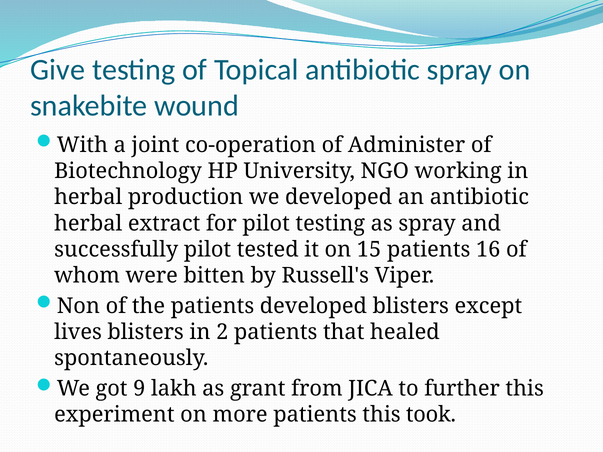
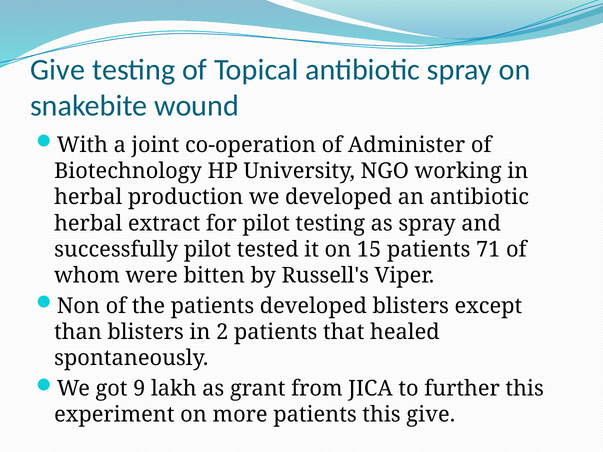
16: 16 -> 71 (488, 250)
lives: lives -> than (78, 332)
this took: took -> give (431, 415)
